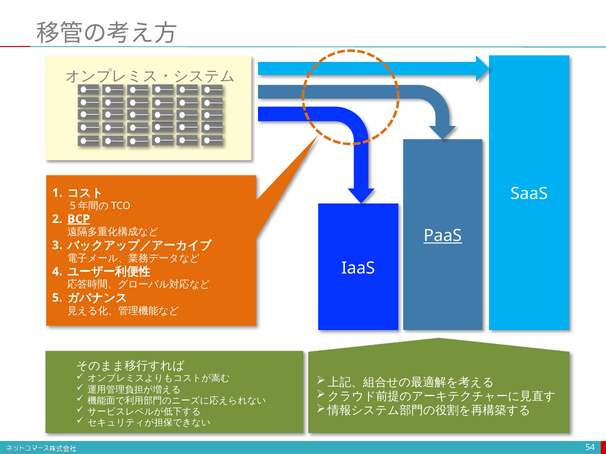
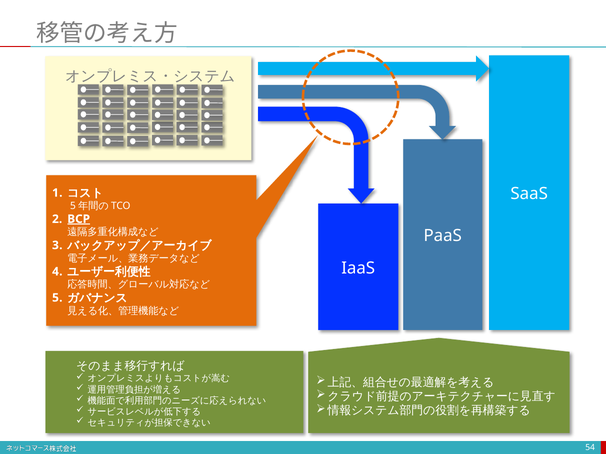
PaaS underline: present -> none (443, 236)
